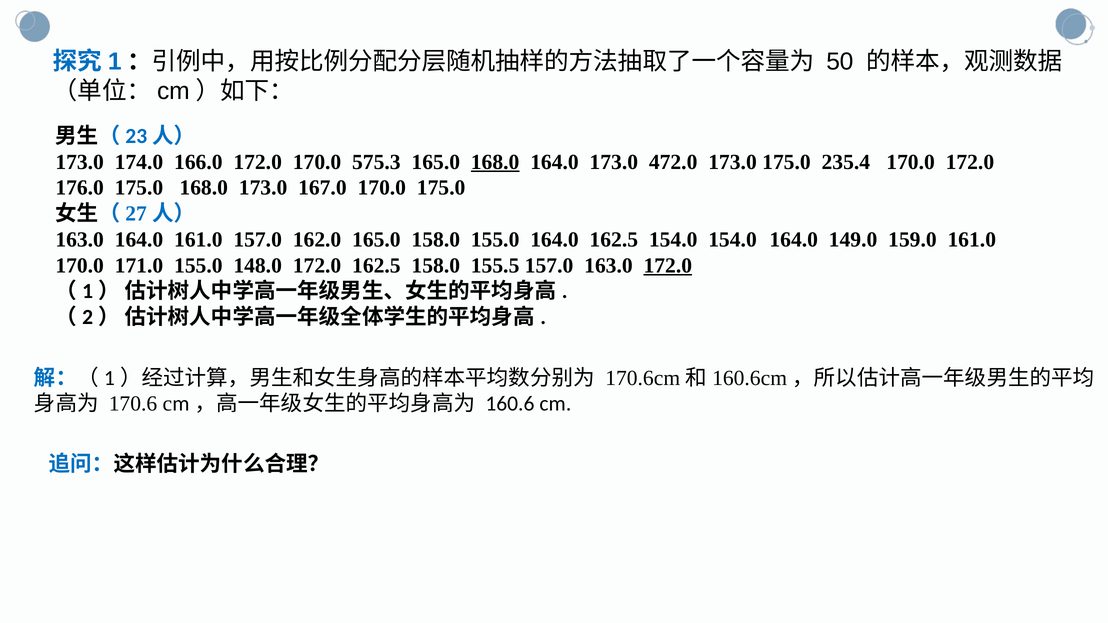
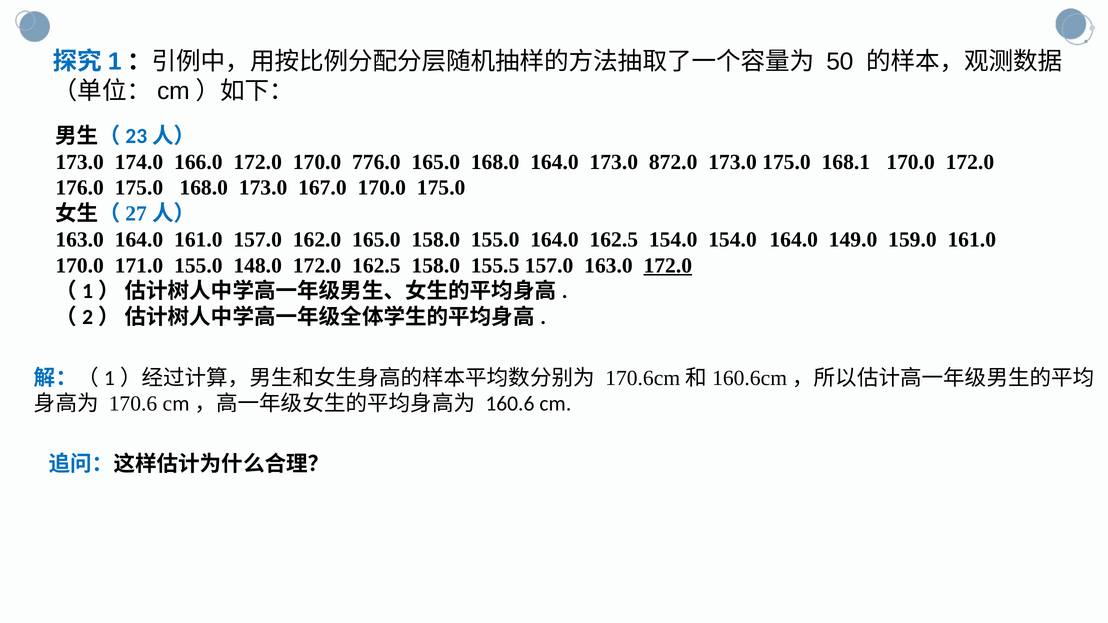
575.3: 575.3 -> 776.0 (376, 162)
168.0 underline: present -> none (495, 162)
472.0: 472.0 -> 872.0 (673, 162)
235.4: 235.4 -> 168.1 (846, 162)
